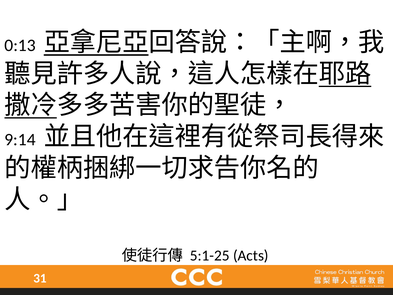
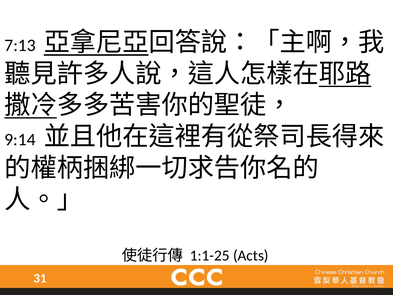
0:13: 0:13 -> 7:13 (20, 45)
5:1-25: 5:1-25 -> 1:1-25 (210, 255)
